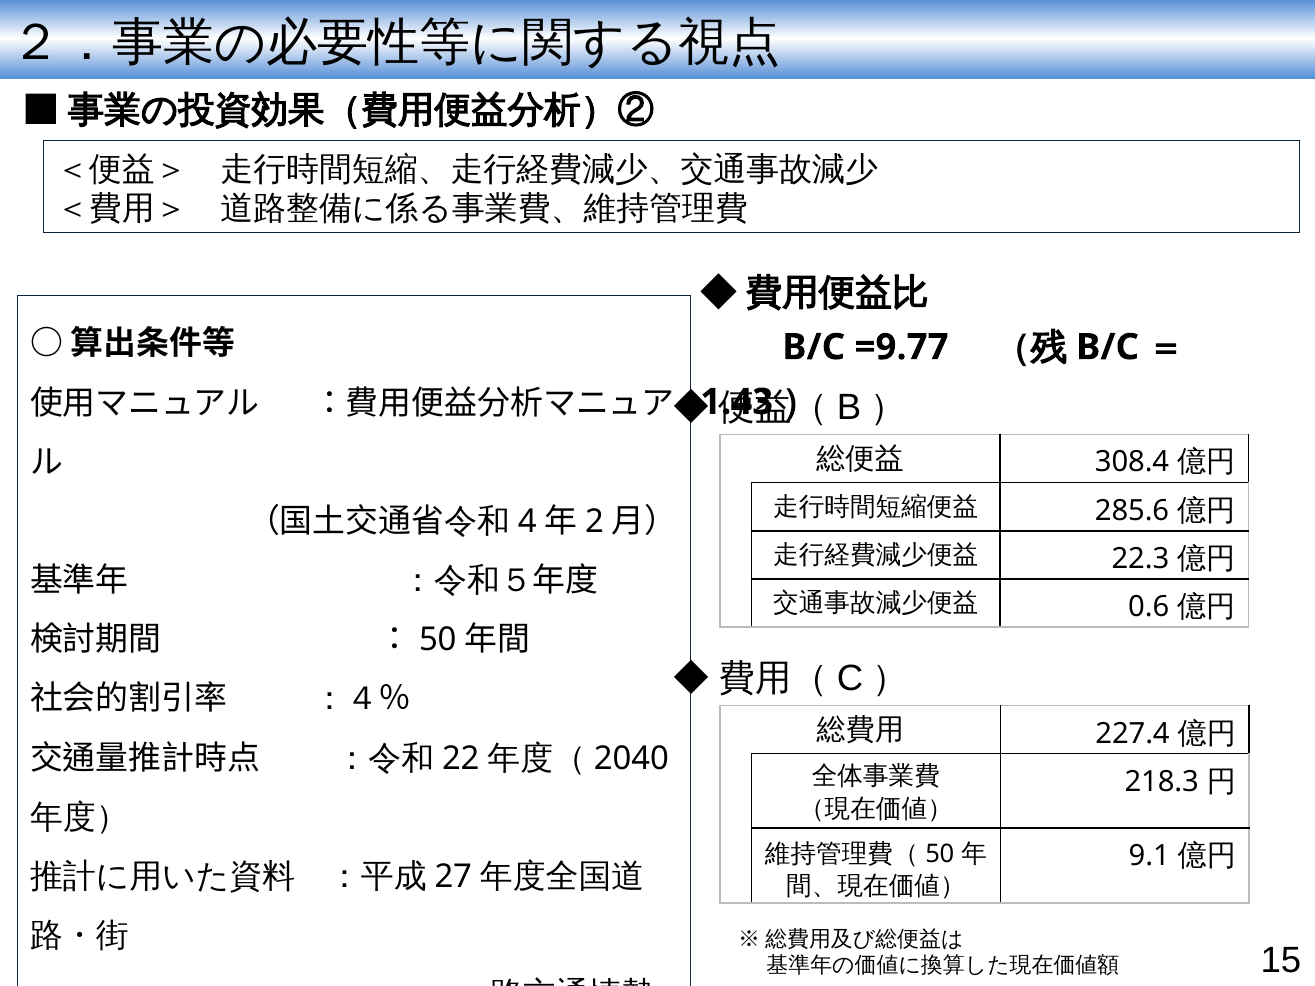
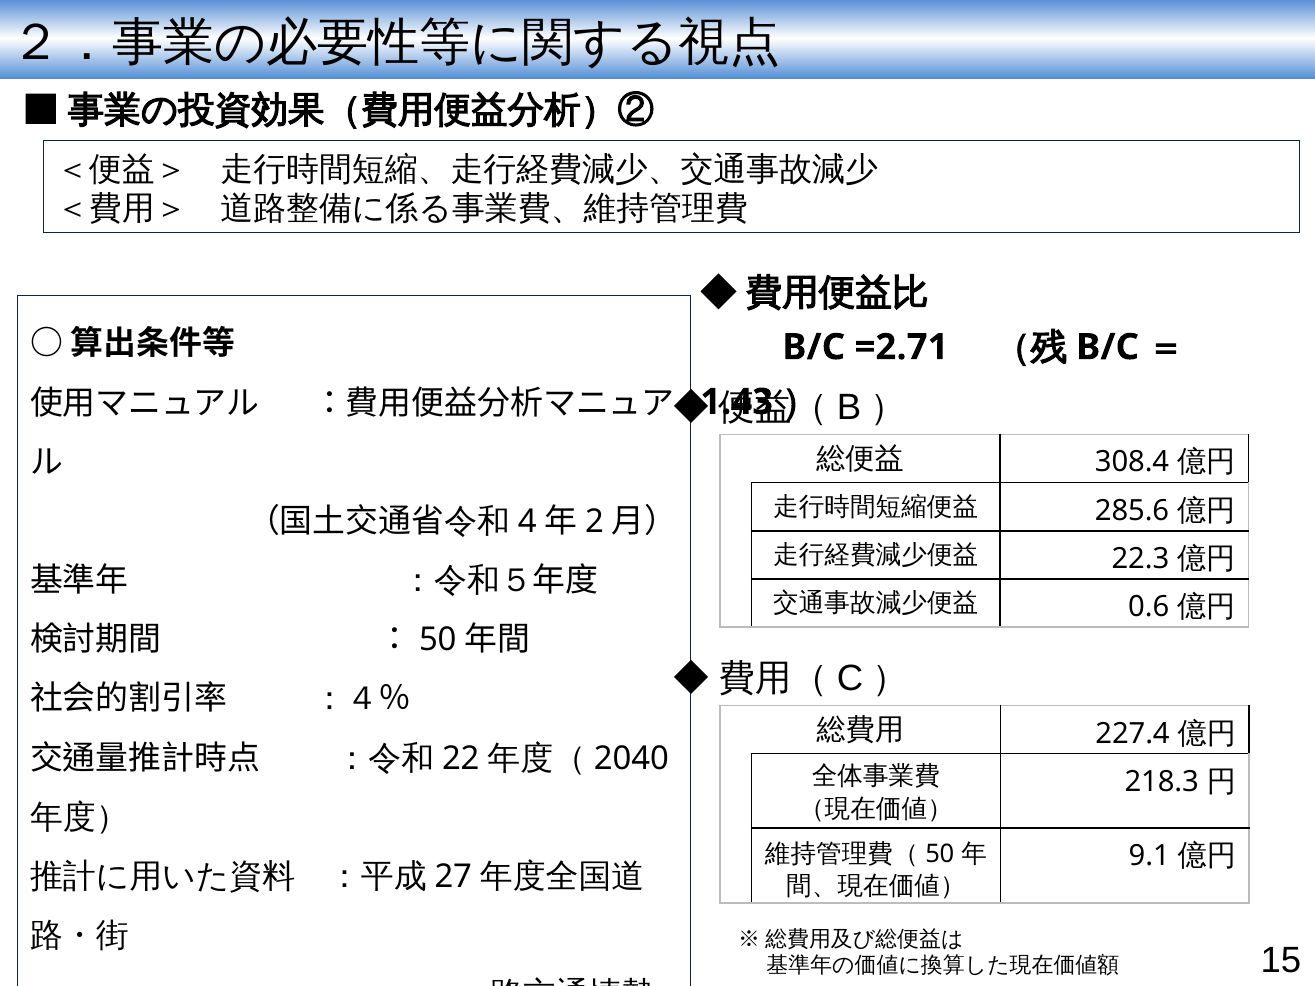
=9.77: =9.77 -> =2.71 (902, 347)
